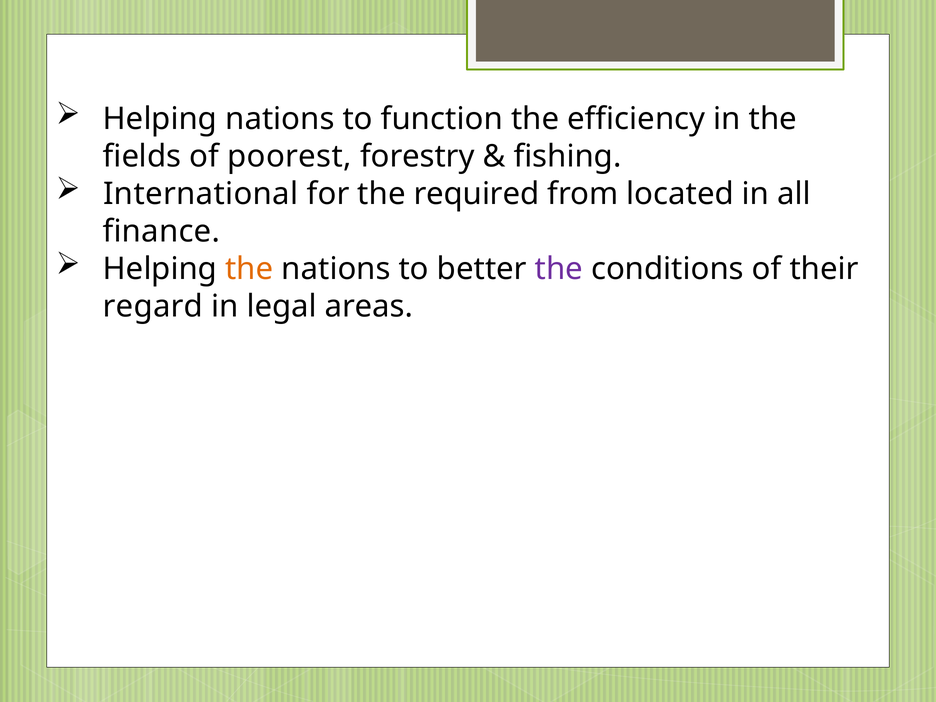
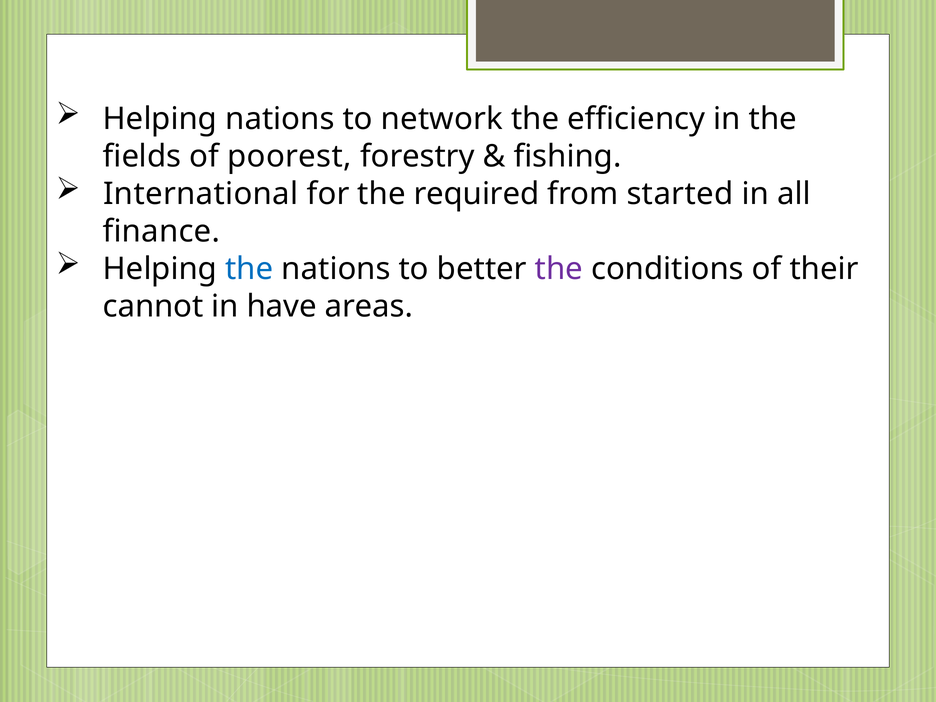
function: function -> network (442, 119)
located: located -> started (680, 194)
the colour: orange -> blue (249, 269)
regard: regard -> cannot (153, 306)
legal: legal -> have (282, 306)
